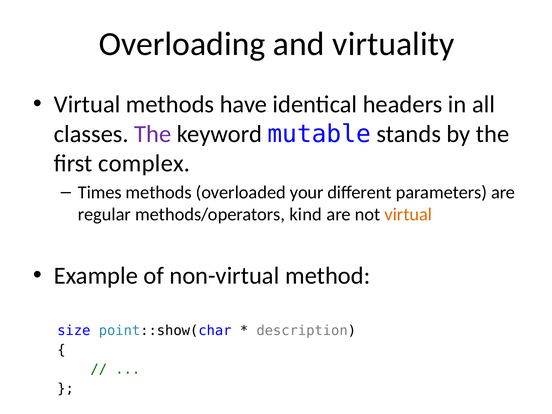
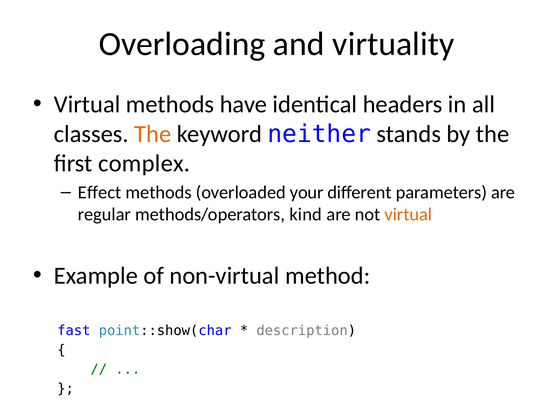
The colour: purple -> orange (153, 134)
mutable: mutable -> neither (319, 134)
Times: Times -> Effect (100, 192)
size: size -> fast (74, 331)
